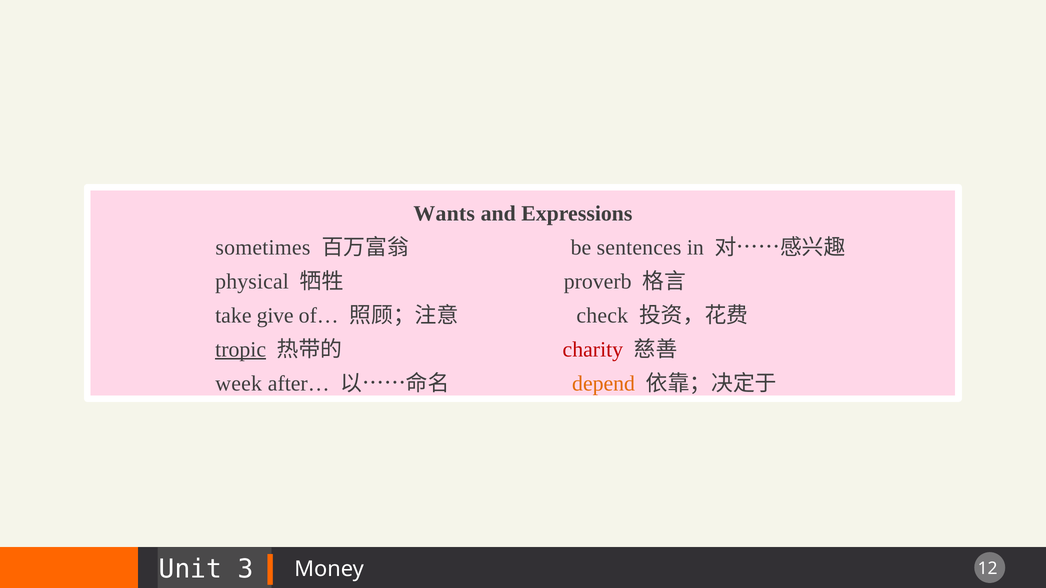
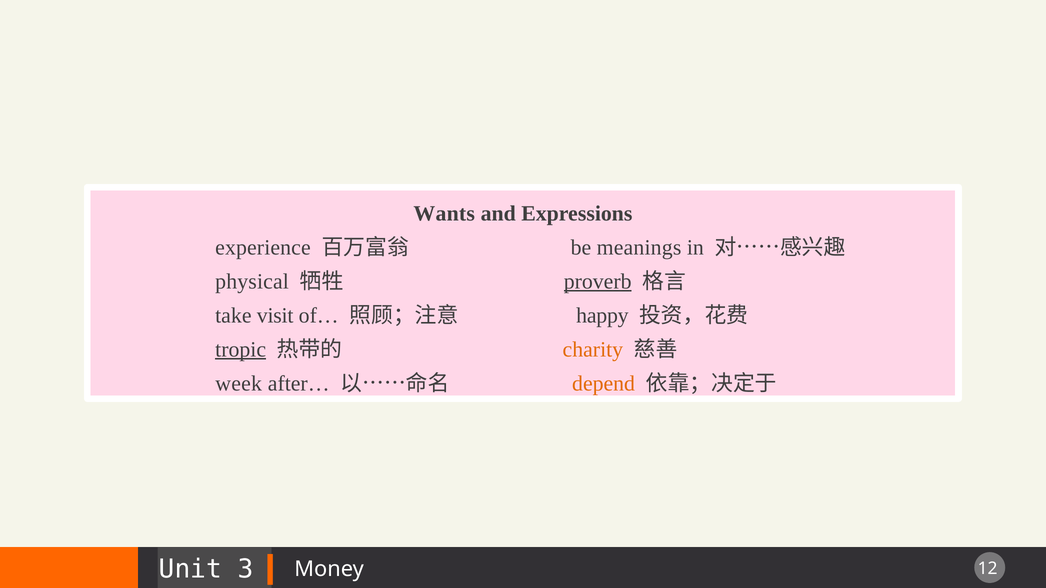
sometimes: sometimes -> experience (263, 248)
sentences: sentences -> meanings (639, 248)
proverb underline: none -> present (598, 282)
give: give -> visit (275, 316)
check: check -> happy (602, 316)
charity colour: red -> orange (593, 350)
